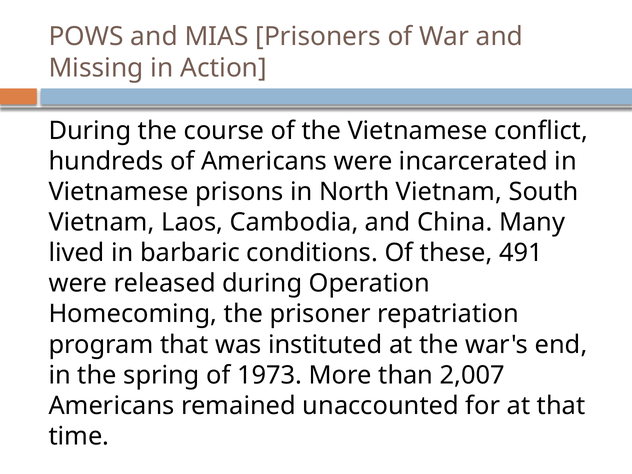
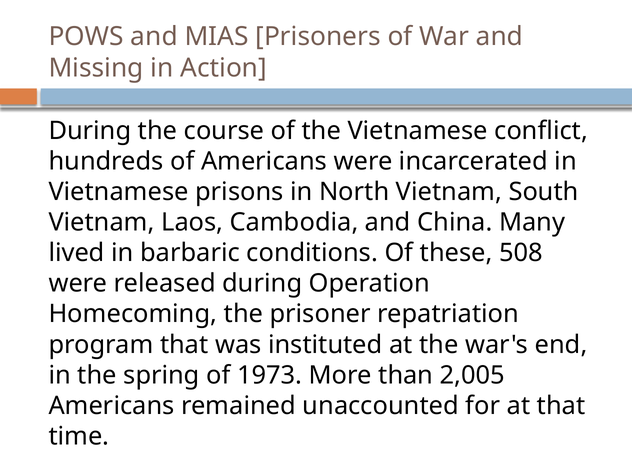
491: 491 -> 508 (521, 253)
2,007: 2,007 -> 2,005 (472, 375)
